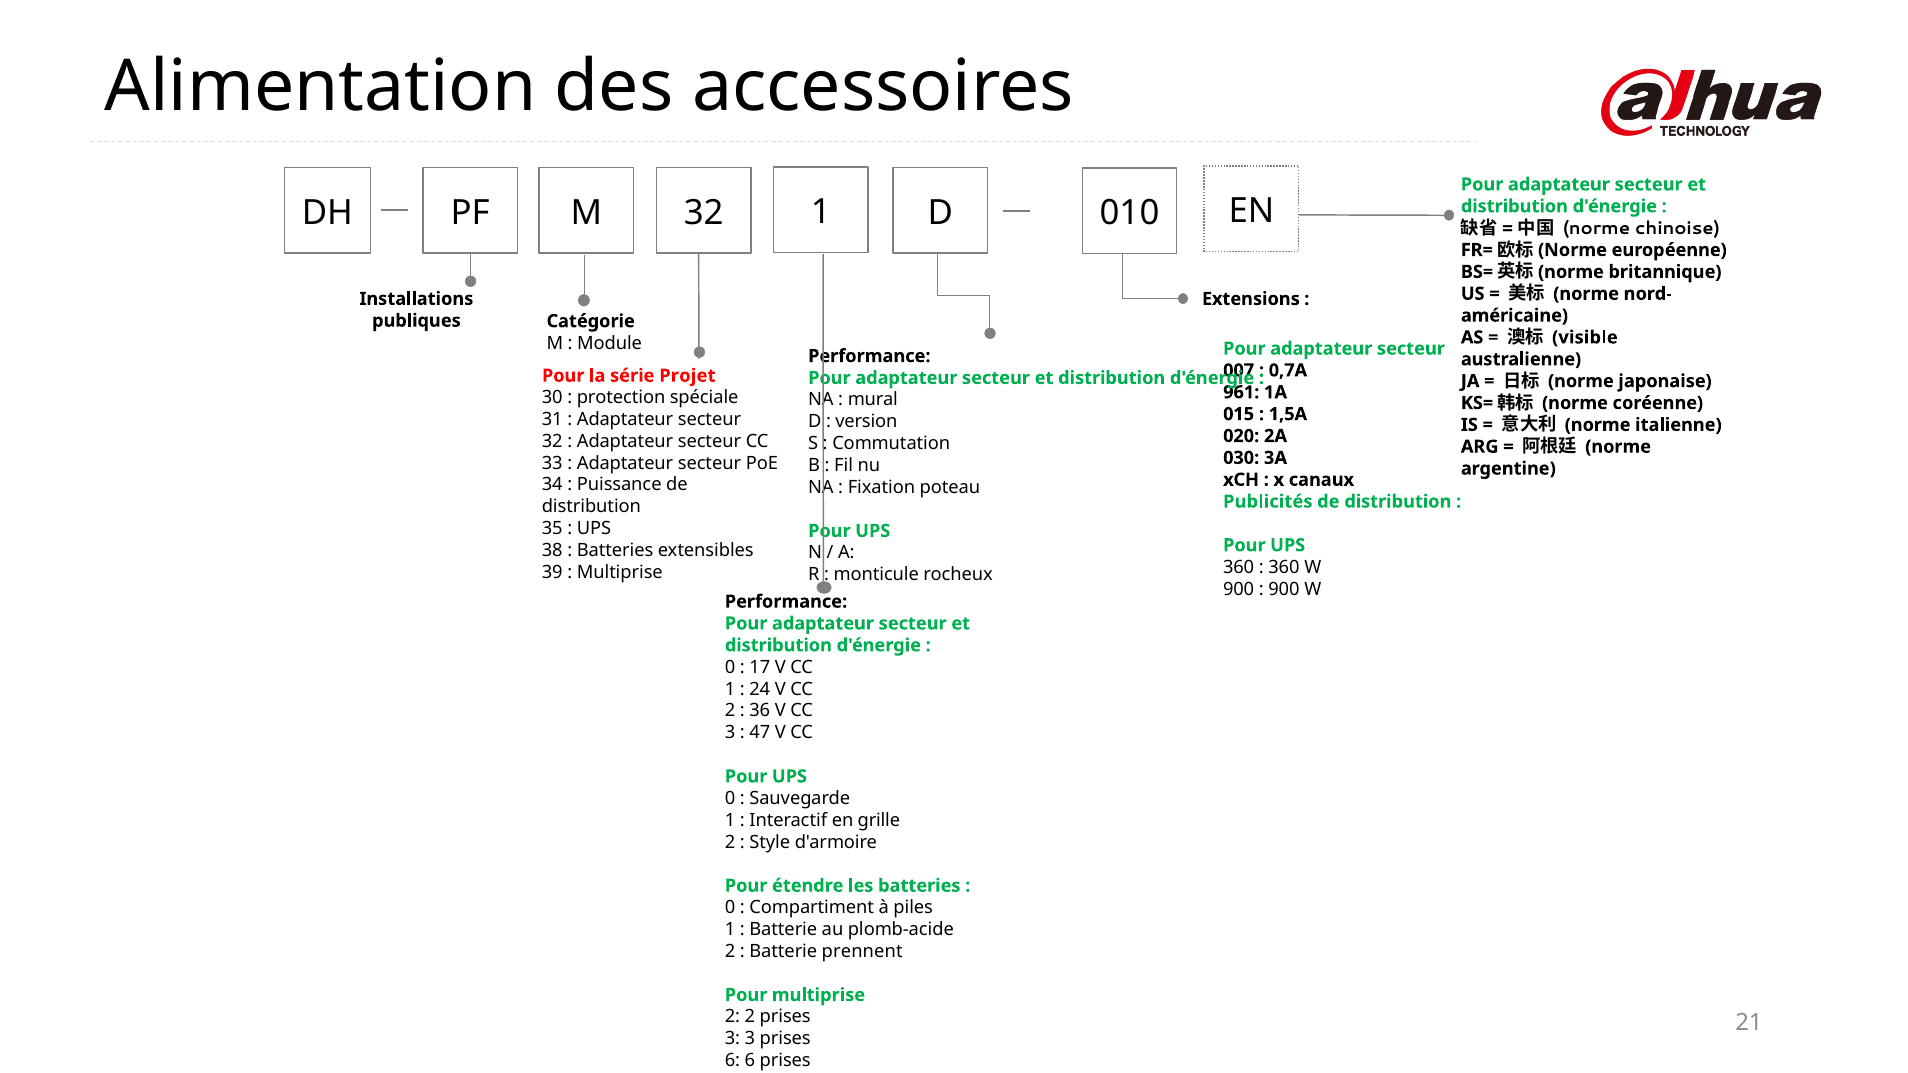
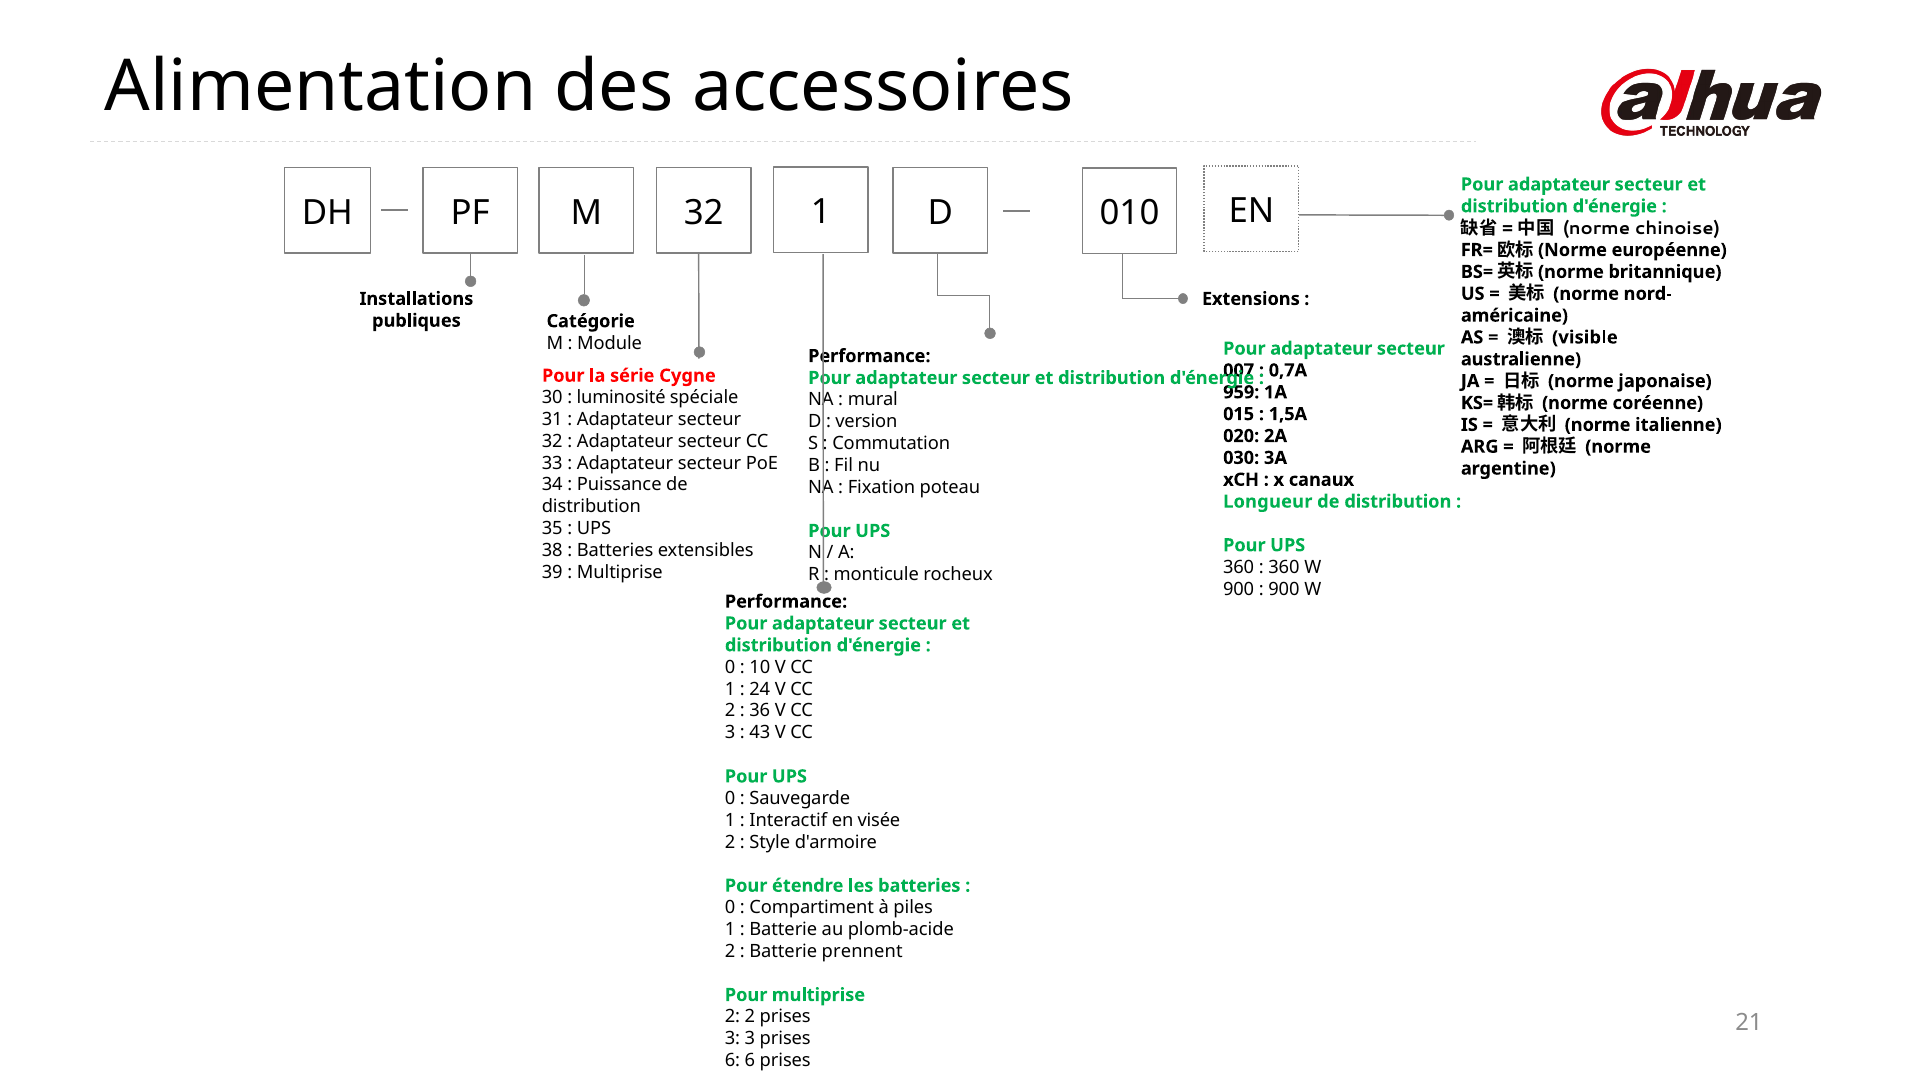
Projet: Projet -> Cygne (687, 376)
961: 961 -> 959 (1241, 392)
protection: protection -> luminosité (621, 398)
Publicités: Publicités -> Longueur (1268, 502)
17: 17 -> 10 (760, 667)
47: 47 -> 43 (760, 733)
grille: grille -> visée (879, 820)
